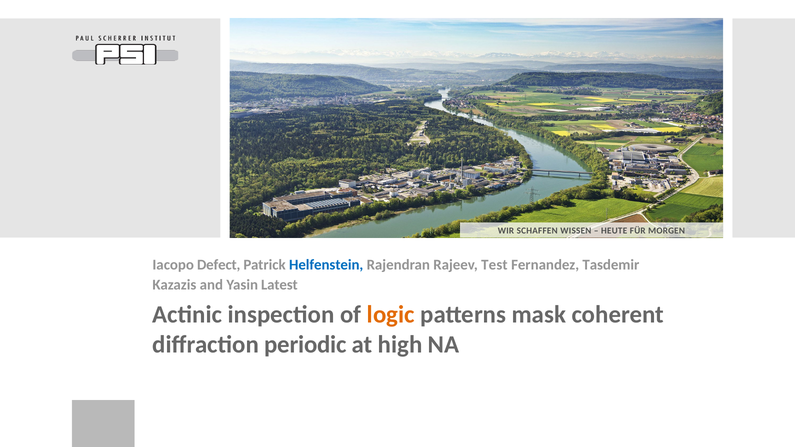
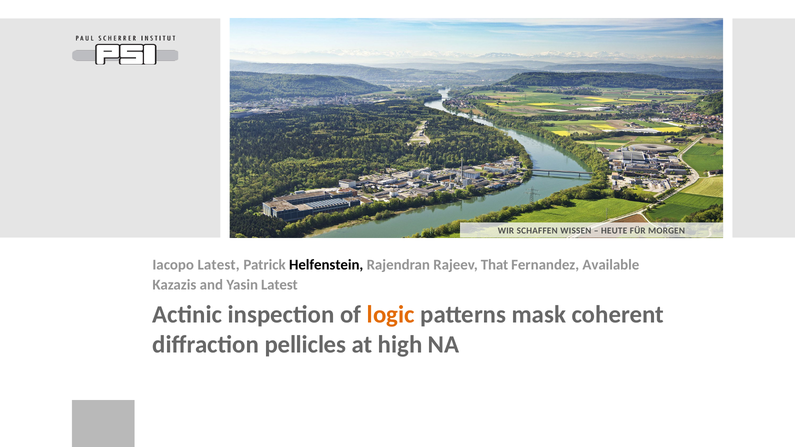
Iacopo Defect: Defect -> Latest (219, 265)
Helfenstein colour: blue -> black (326, 265)
Test: Test -> That (495, 265)
Tasdemir: Tasdemir -> Available (611, 265)
periodic: periodic -> pellicles (305, 345)
